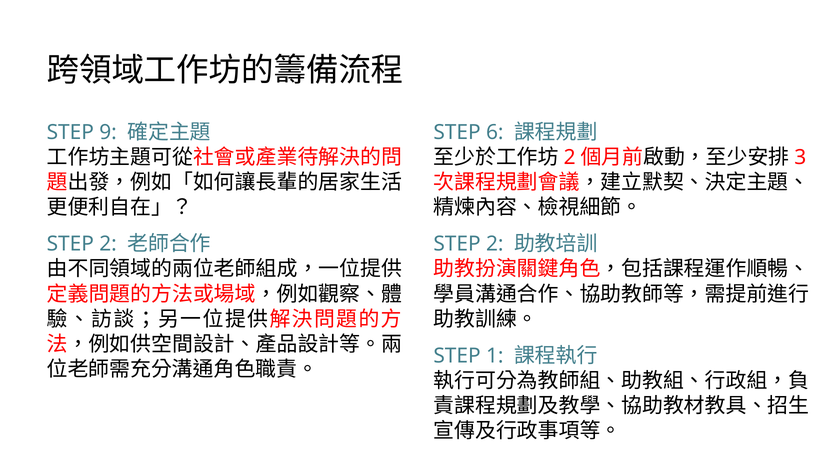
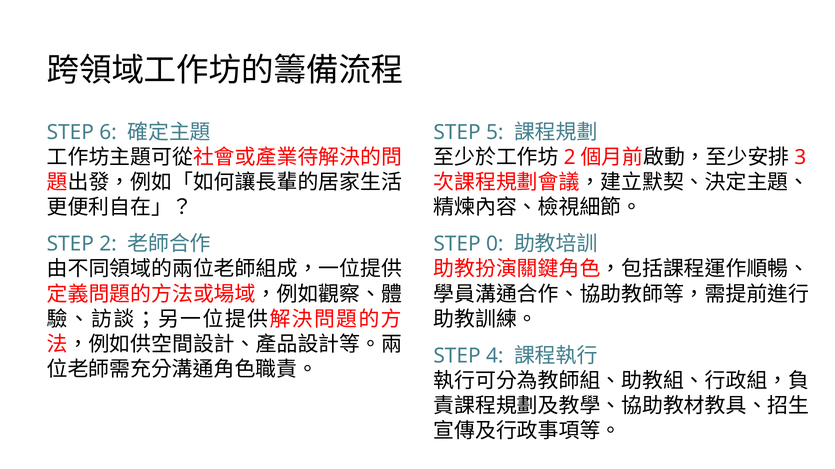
9: 9 -> 6 (108, 133)
6: 6 -> 5 (495, 133)
2: 2 -> 0 (495, 244)
1: 1 -> 4 (495, 356)
